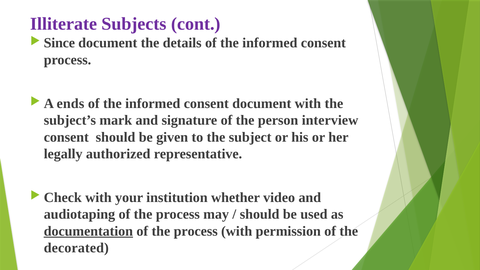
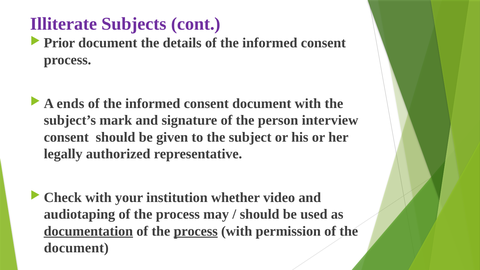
Since: Since -> Prior (59, 43)
process underline: none -> present (196, 231)
decorated: decorated -> document (76, 248)
